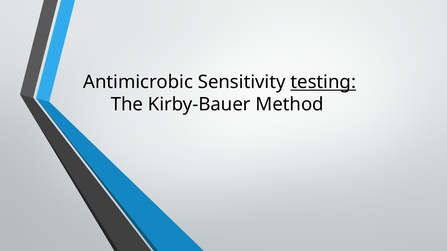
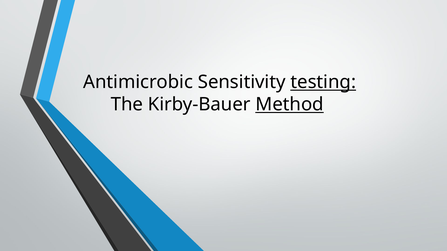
Method underline: none -> present (290, 105)
